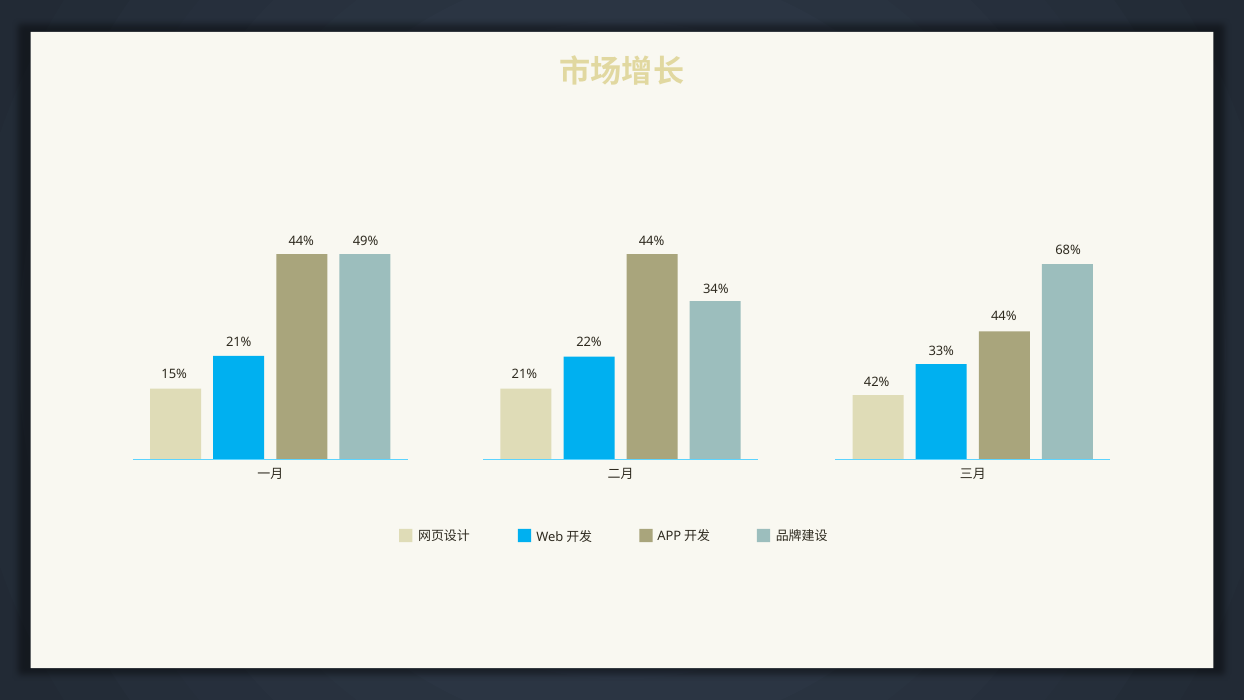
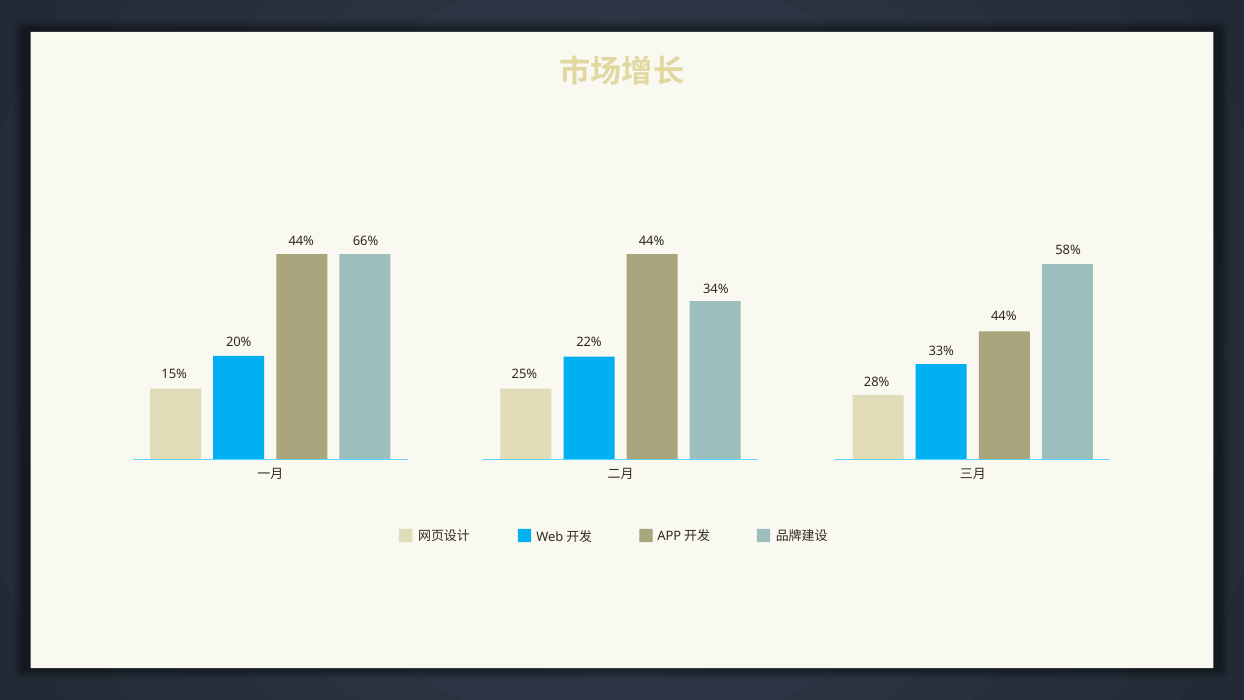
49%: 49% -> 66% (366, 241)
68%: 68% -> 58% (1068, 250)
21%: 21% -> 20% (239, 342)
21%: 21% -> 25% (524, 375)
42%: 42% -> 28% (877, 382)
